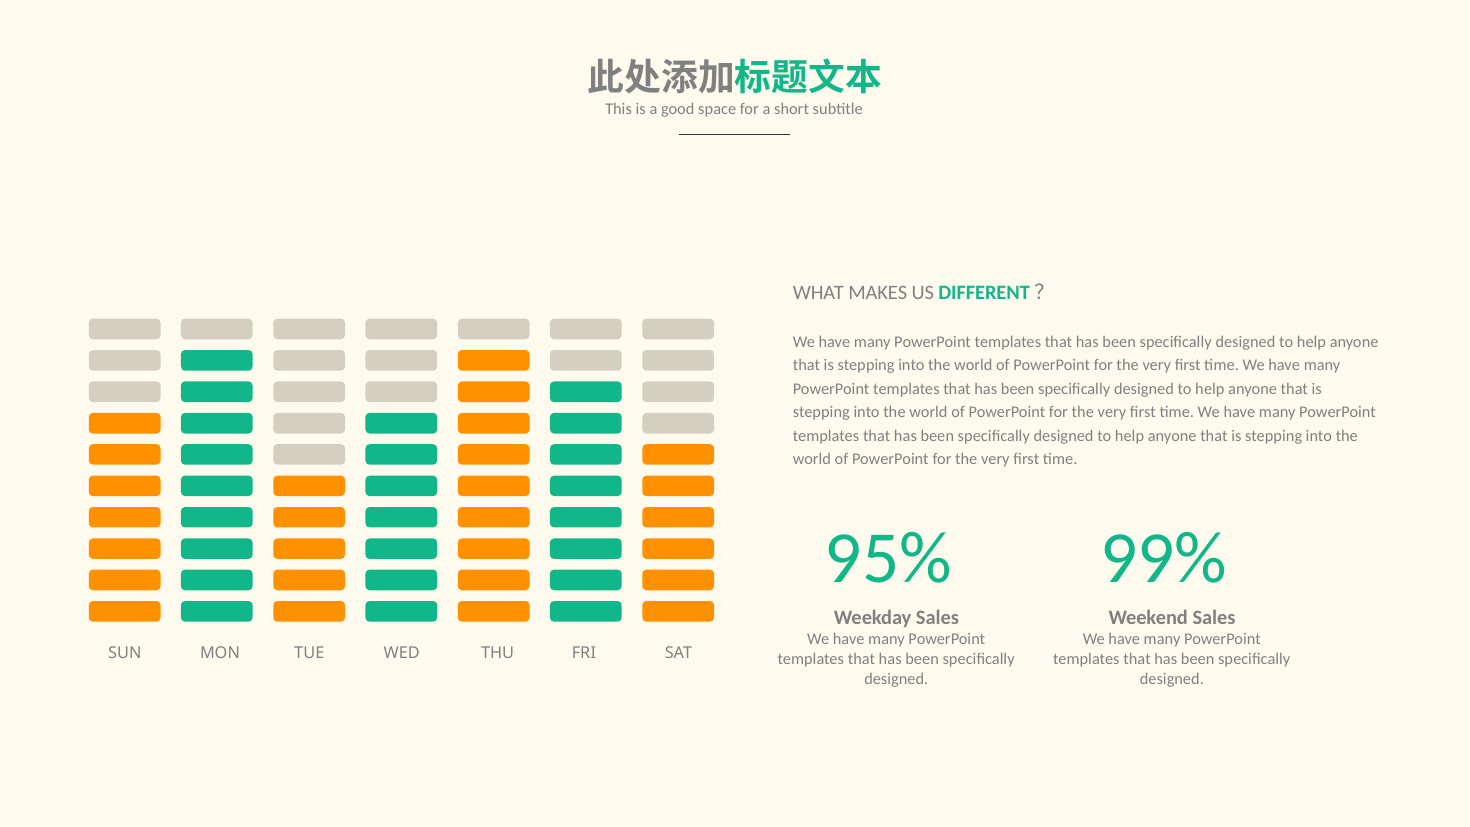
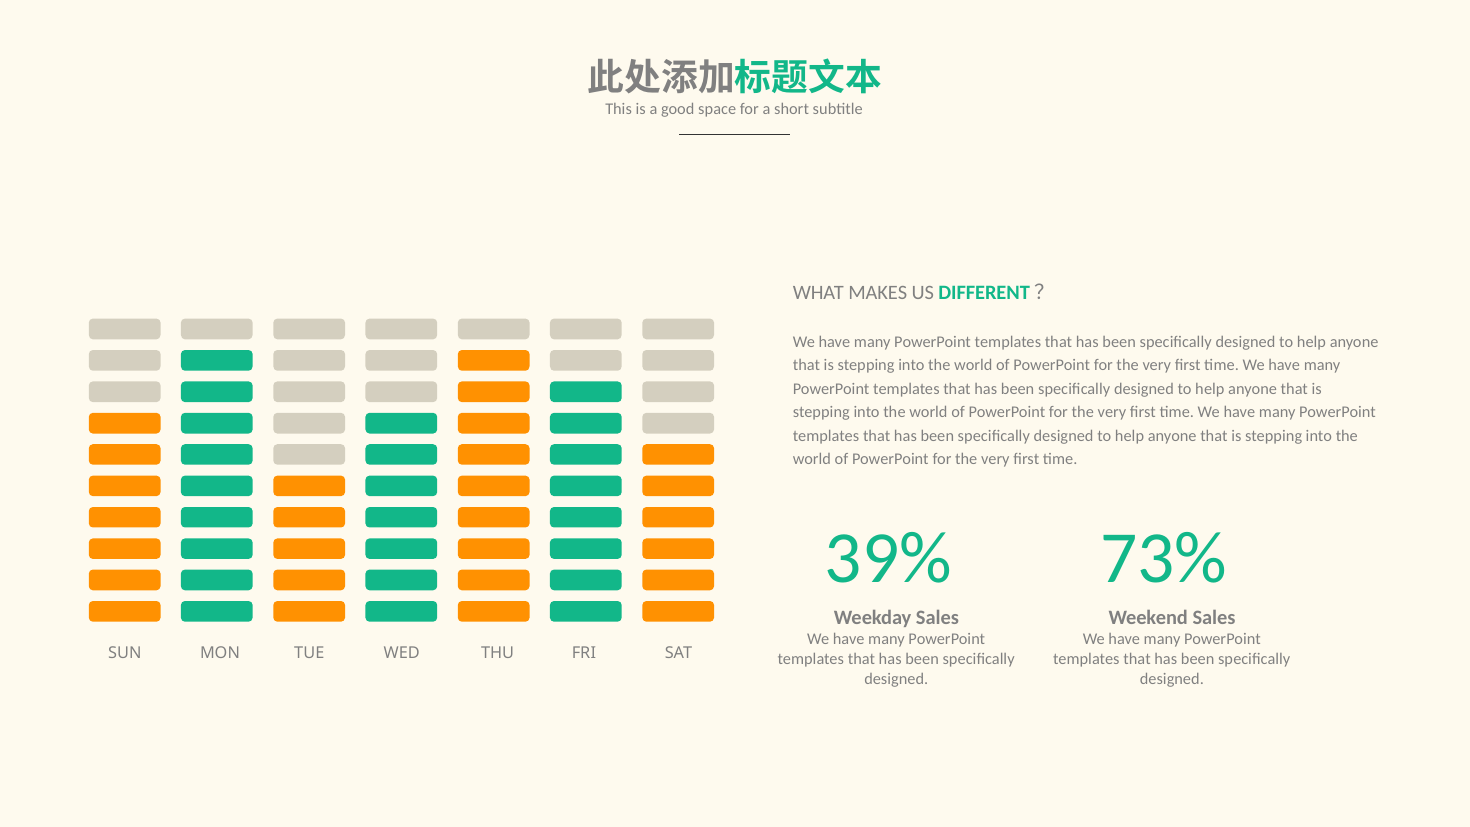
95%: 95% -> 39% (888, 559)
99%: 99% -> 73% (1164, 559)
